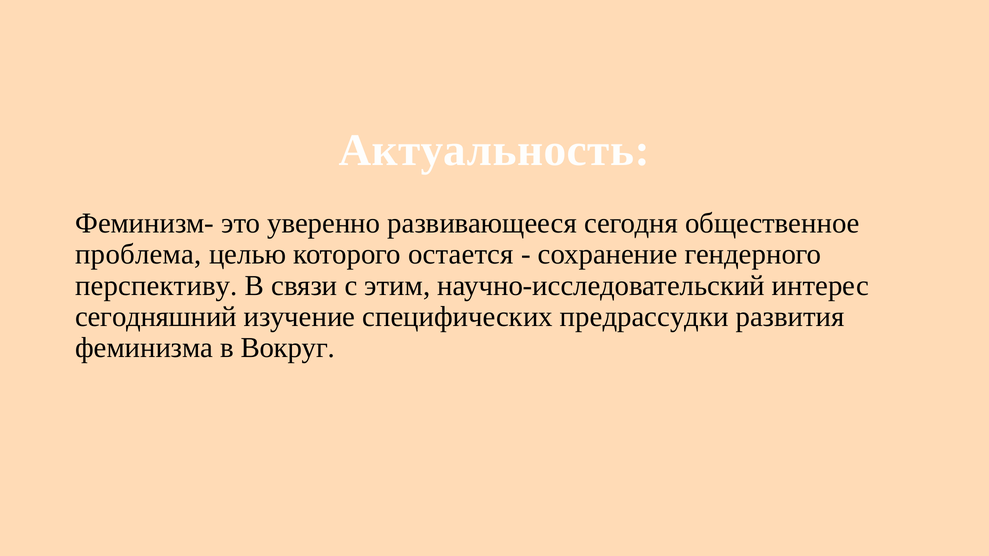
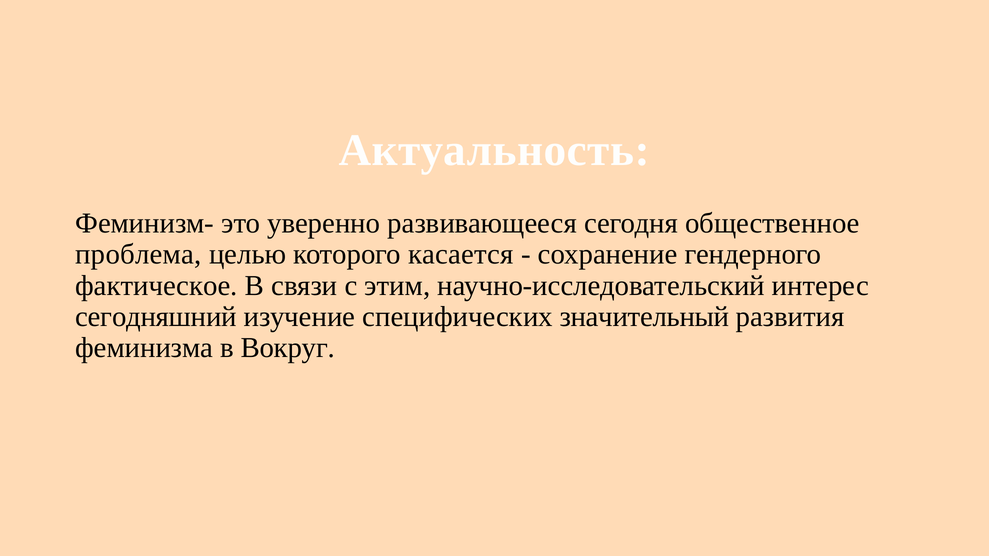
остается: остается -> касается (461, 254)
перспективу: перспективу -> фактическое (156, 286)
предрассудки: предрассудки -> значительный (644, 317)
